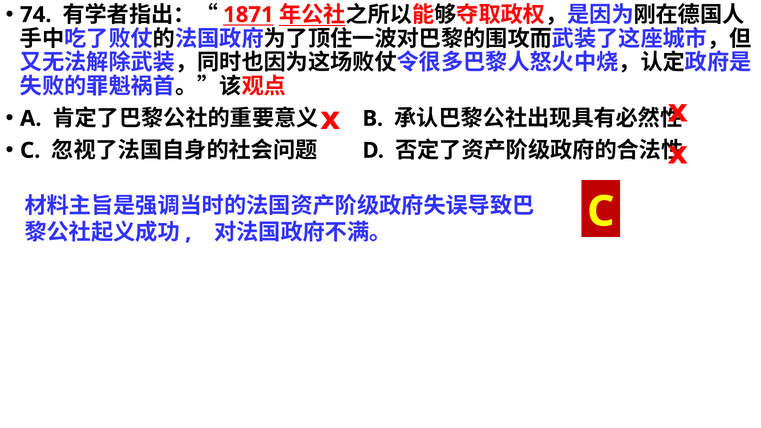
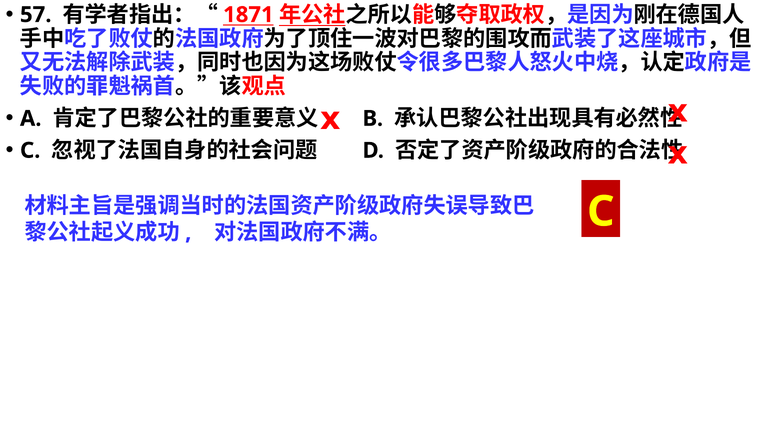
74: 74 -> 57 (36, 15)
